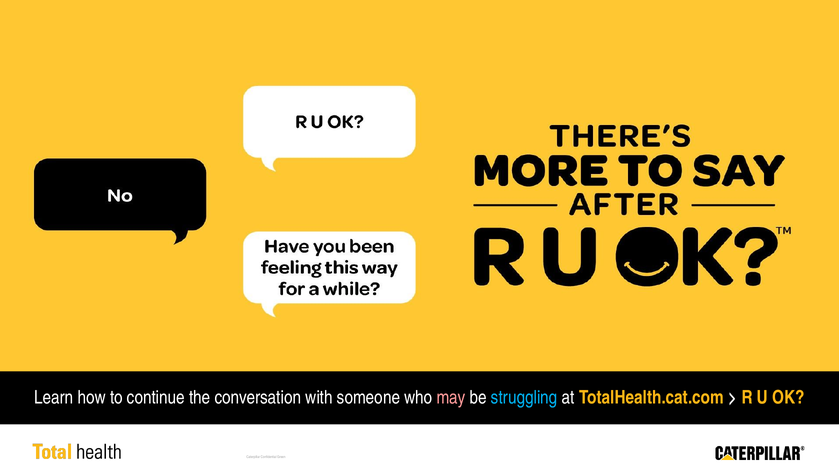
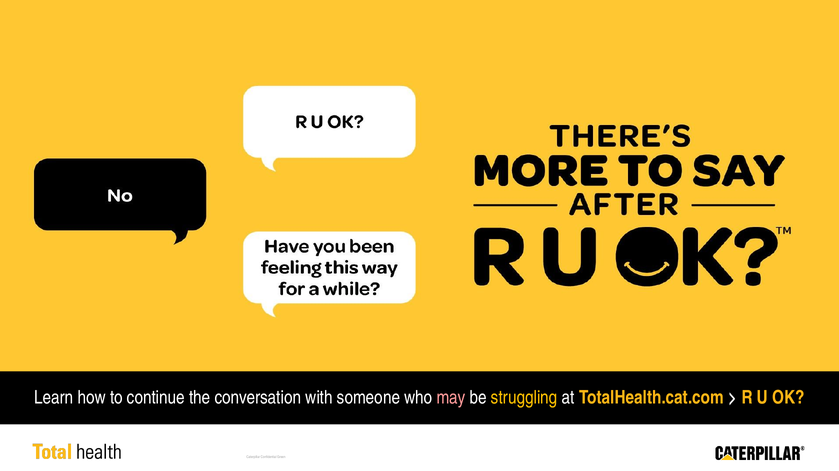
struggling colour: light blue -> yellow (524, 397)
